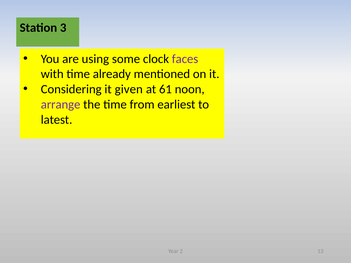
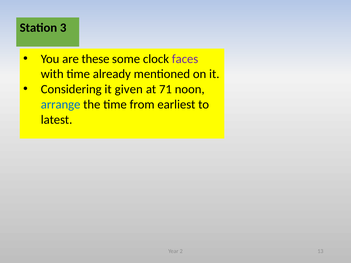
using: using -> these (95, 59)
61: 61 -> 71 (165, 89)
arrange colour: purple -> blue (61, 104)
